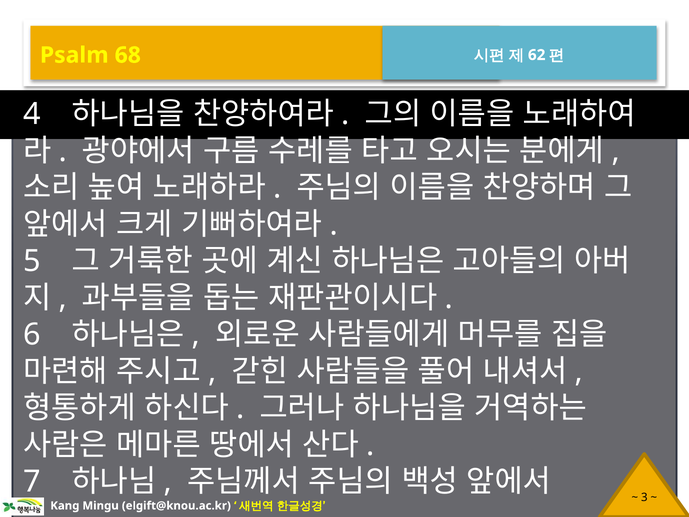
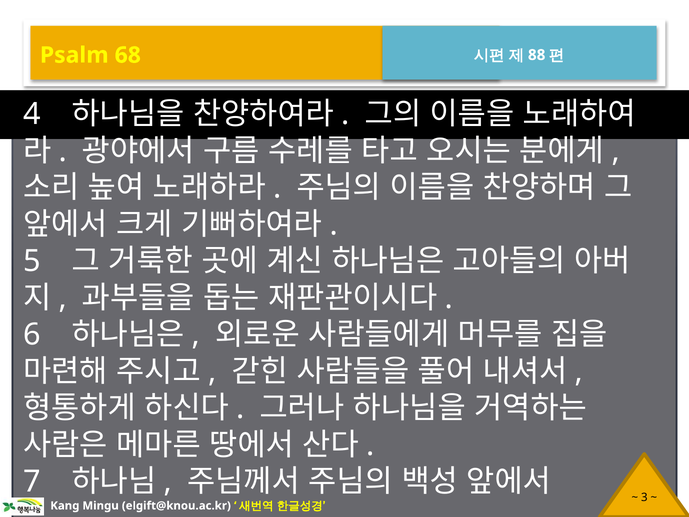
62: 62 -> 88 (537, 55)
